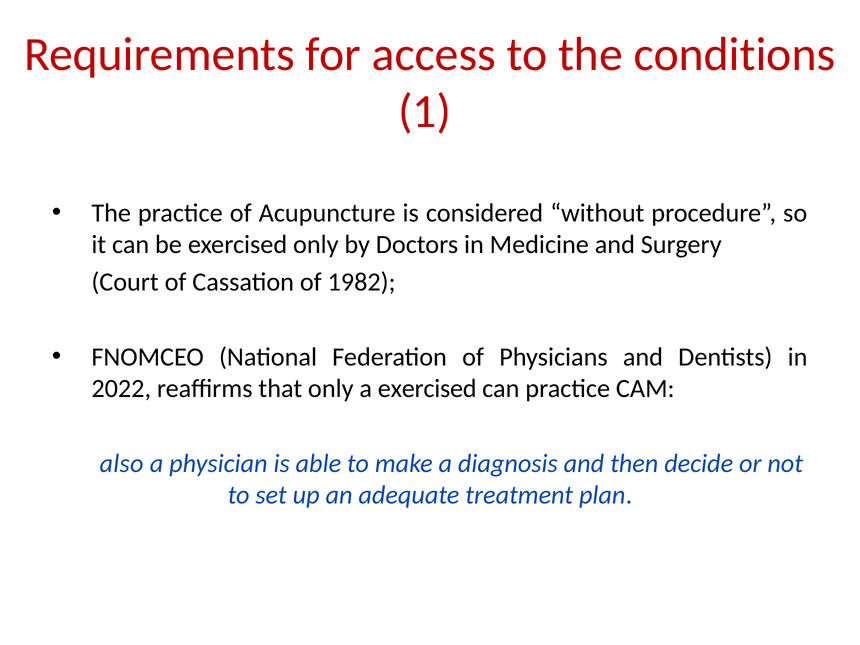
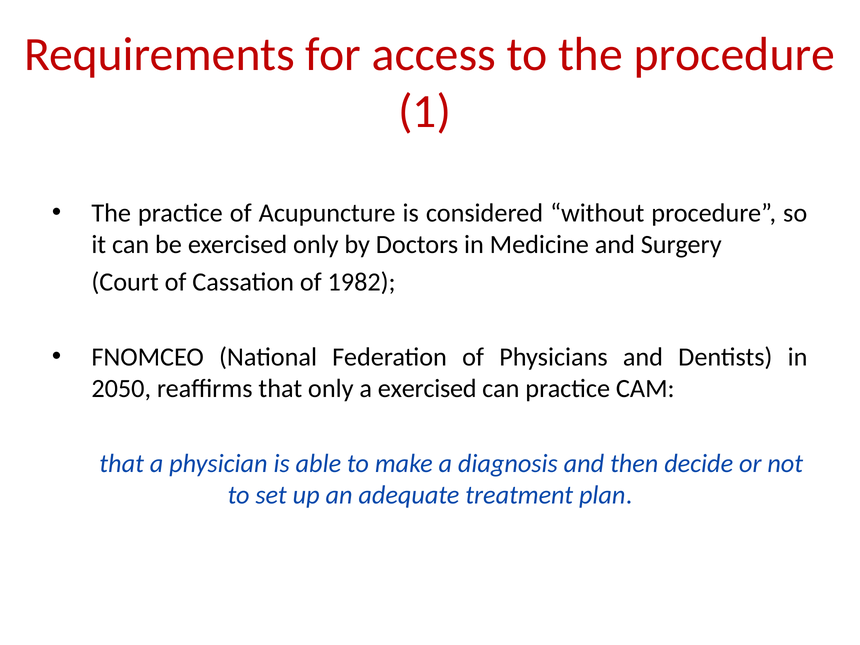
the conditions: conditions -> procedure (734, 54)
2022: 2022 -> 2050 (121, 389)
also: also -> that (122, 463)
